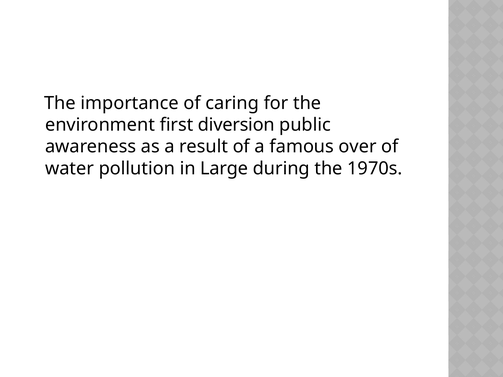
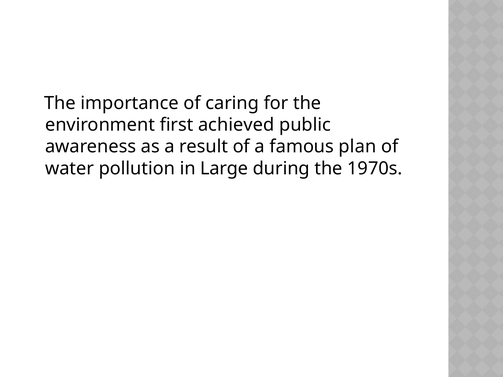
diversion: diversion -> achieved (236, 125)
over: over -> plan (357, 147)
